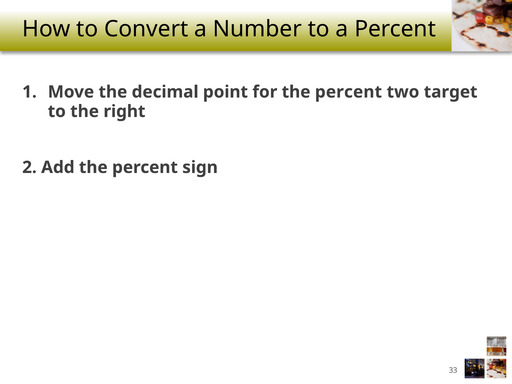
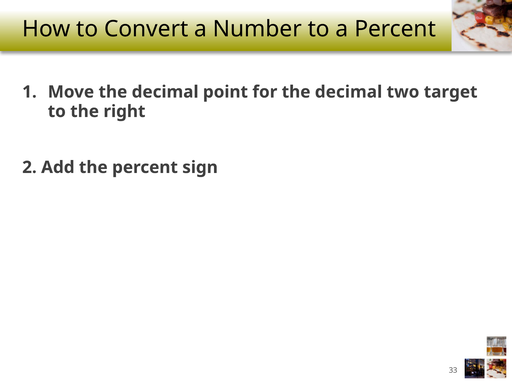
for the percent: percent -> decimal (349, 92)
